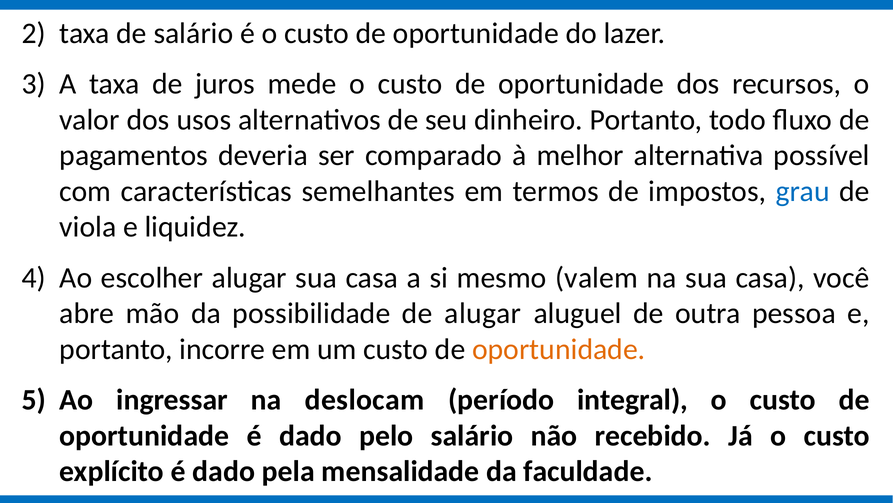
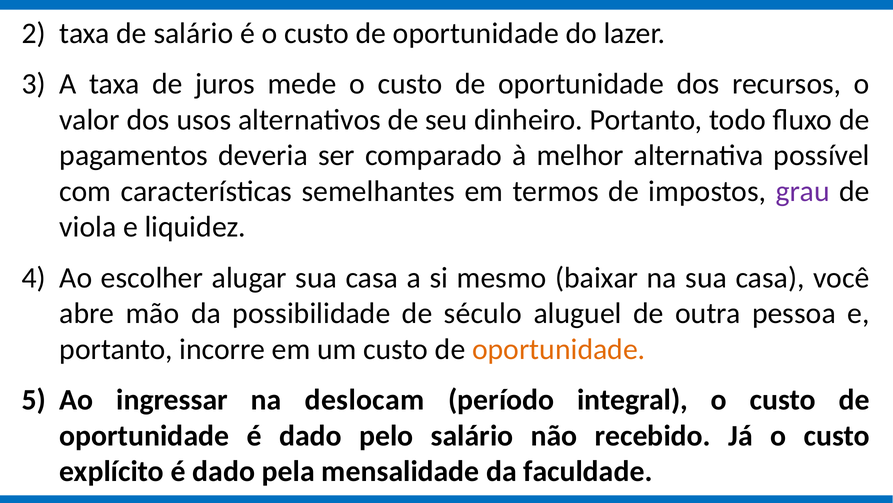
grau colour: blue -> purple (803, 191)
valem: valem -> baixar (597, 277)
de alugar: alugar -> século (483, 313)
